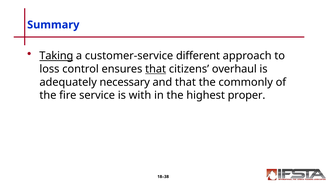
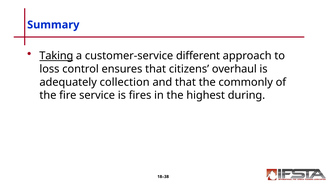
that underline: present -> none (156, 69)
necessary: necessary -> collection (125, 82)
with: with -> fires (140, 95)
proper: proper -> during (246, 95)
